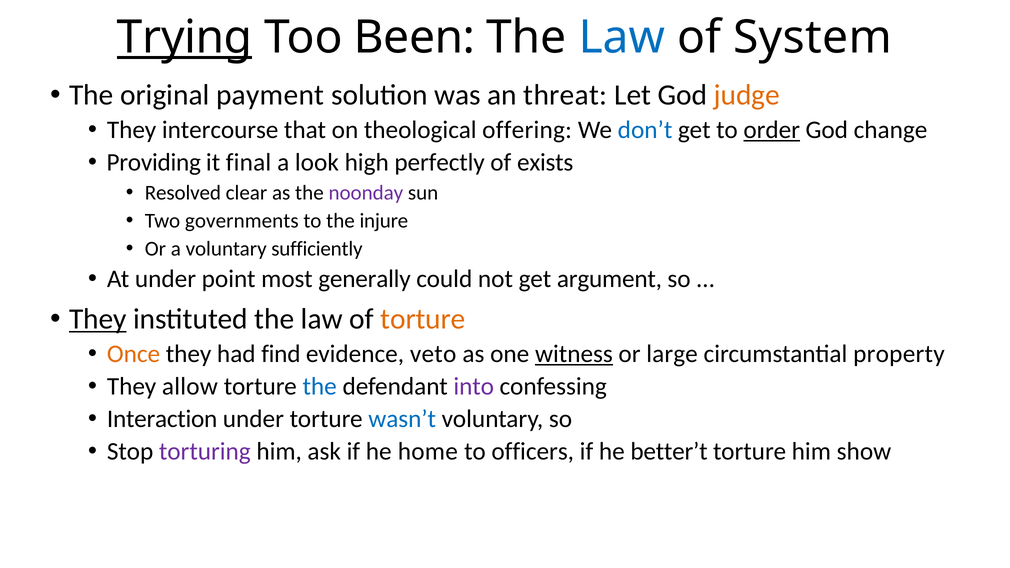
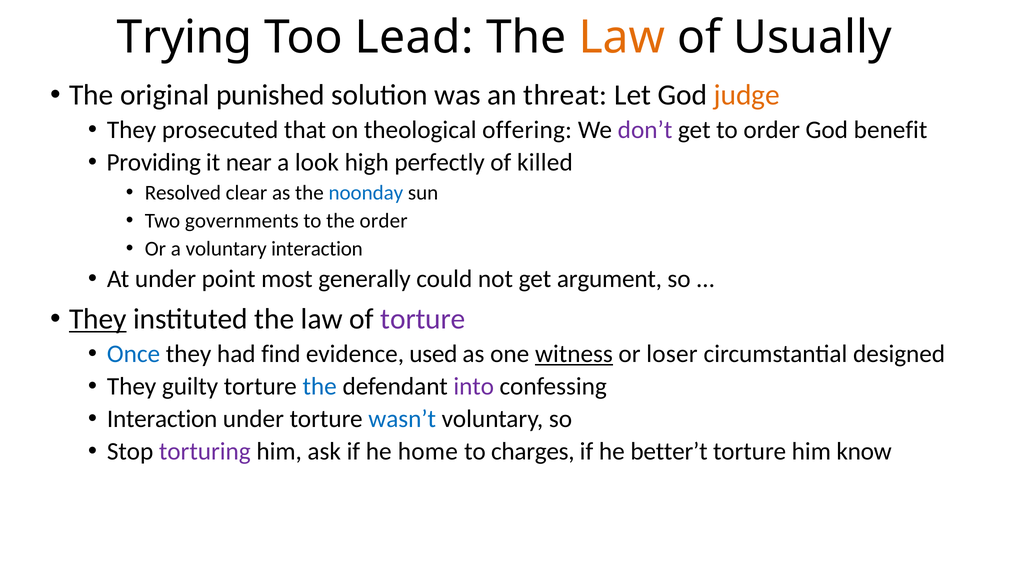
Trying underline: present -> none (185, 38)
Been: Been -> Lead (414, 38)
Law colour: blue -> orange (622, 38)
System: System -> Usually (813, 38)
payment: payment -> punished (270, 95)
intercourse: intercourse -> prosecuted (220, 130)
don’t colour: blue -> purple (645, 130)
order underline: present -> none (772, 130)
change: change -> benefit (891, 130)
final: final -> near (249, 163)
exists: exists -> killed (545, 163)
noonday colour: purple -> blue (366, 193)
the injure: injure -> order (384, 221)
voluntary sufficiently: sufficiently -> interaction (317, 249)
torture colour: orange -> purple (423, 319)
Once colour: orange -> blue (134, 354)
veto: veto -> used (433, 354)
large: large -> loser (672, 354)
property: property -> designed (899, 354)
allow: allow -> guilty (190, 386)
officers: officers -> charges (533, 451)
show: show -> know (864, 451)
